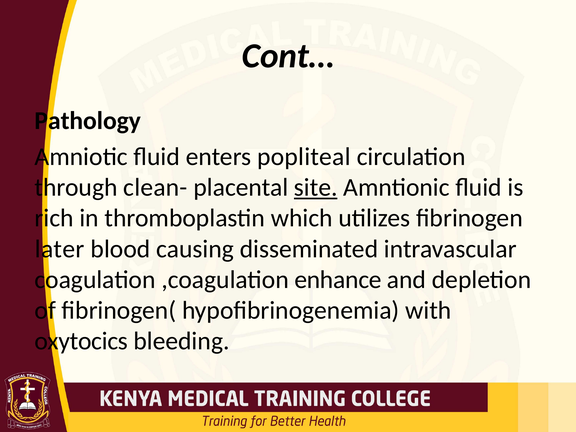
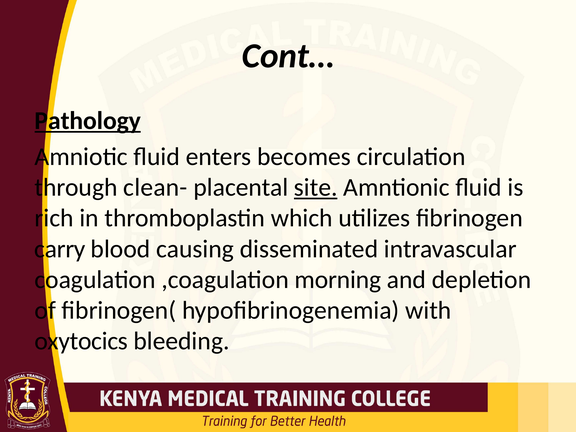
Pathology underline: none -> present (88, 121)
popliteal: popliteal -> becomes (304, 157)
later: later -> carry (60, 249)
enhance: enhance -> morning (338, 280)
